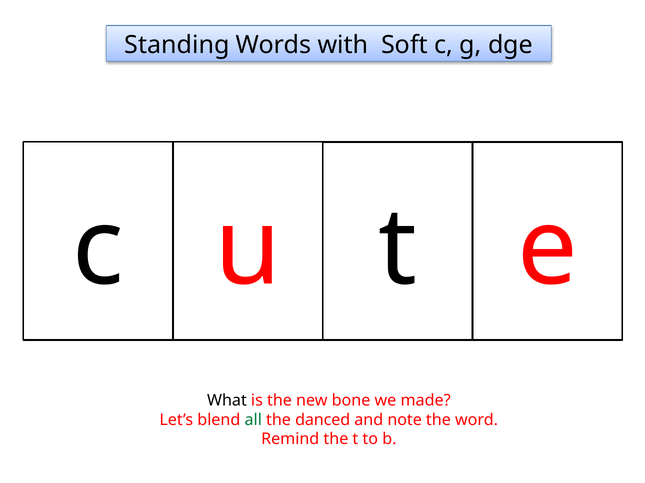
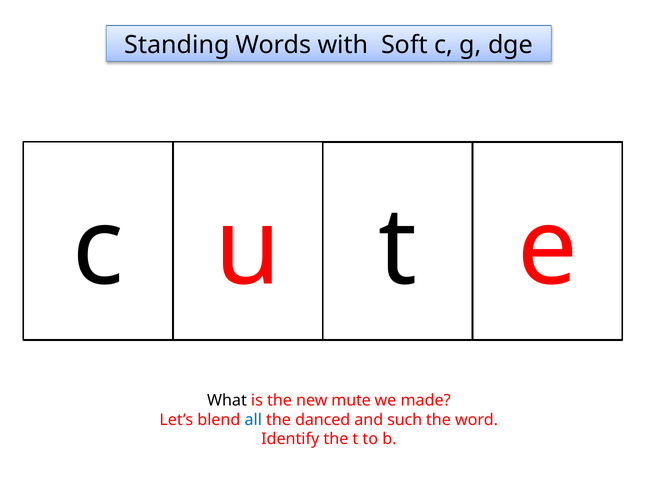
bone: bone -> mute (351, 401)
all colour: green -> blue (253, 420)
note: note -> such (405, 420)
Remind: Remind -> Identify (290, 440)
